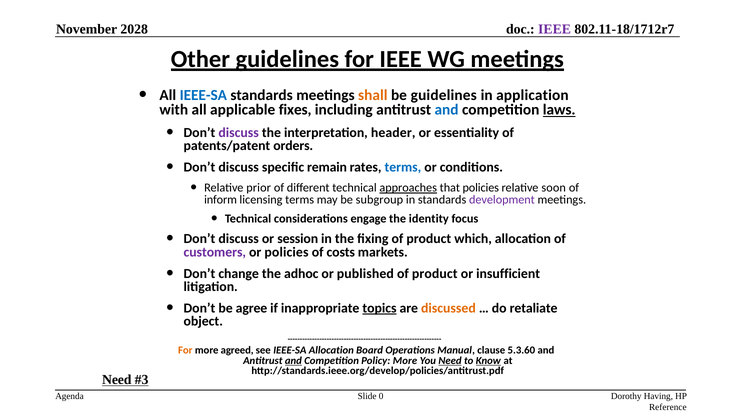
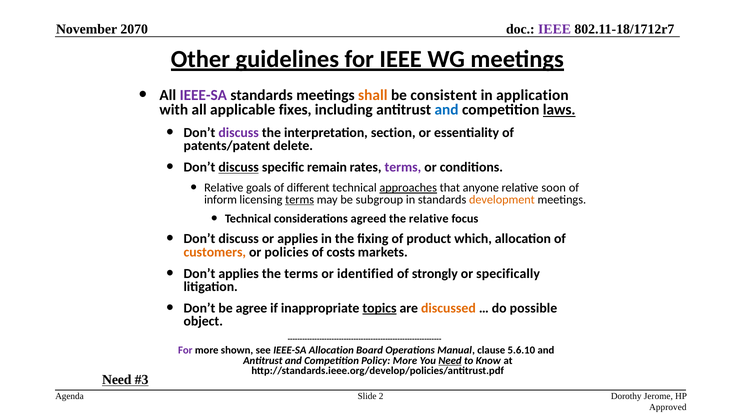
2028: 2028 -> 2070 (134, 29)
IEEE-SA colour: blue -> purple (203, 95)
be guidelines: guidelines -> consistent (444, 95)
header: header -> section (393, 133)
orders: orders -> delete (293, 146)
discuss underline: none -> present (239, 168)
terms colour: blue -> purple (403, 168)
prior: prior -> goals (259, 188)
that policies: policies -> anyone (481, 188)
terms underline: none -> present (300, 200)
development colour: purple -> orange (502, 200)
engage: engage -> agreed (368, 219)
the identity: identity -> relative (429, 219)
or session: session -> applies (298, 239)
customers colour: purple -> orange (215, 252)
Don’t change: change -> applies (239, 274)
the adhoc: adhoc -> terms (301, 274)
published: published -> identified (365, 274)
product: product -> strongly (435, 274)
insufficient: insufficient -> specifically (508, 274)
retaliate: retaliate -> possible (533, 309)
For colour: orange -> purple (185, 351)
agreed: agreed -> shown (237, 351)
5.3.60: 5.3.60 -> 5.6.10 (521, 351)
and underline: present -> none (293, 361)
Know underline: present -> none (488, 361)
0: 0 -> 2 (381, 397)
Having: Having -> Jerome (658, 397)
Reference: Reference -> Approved (668, 408)
